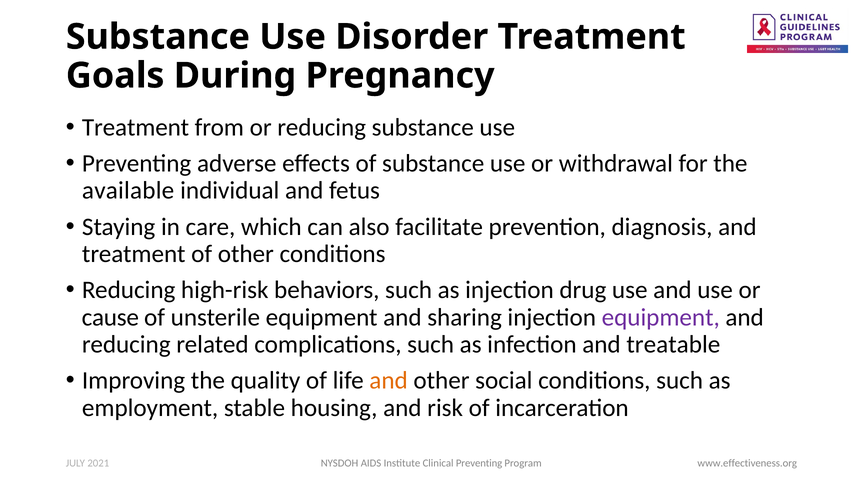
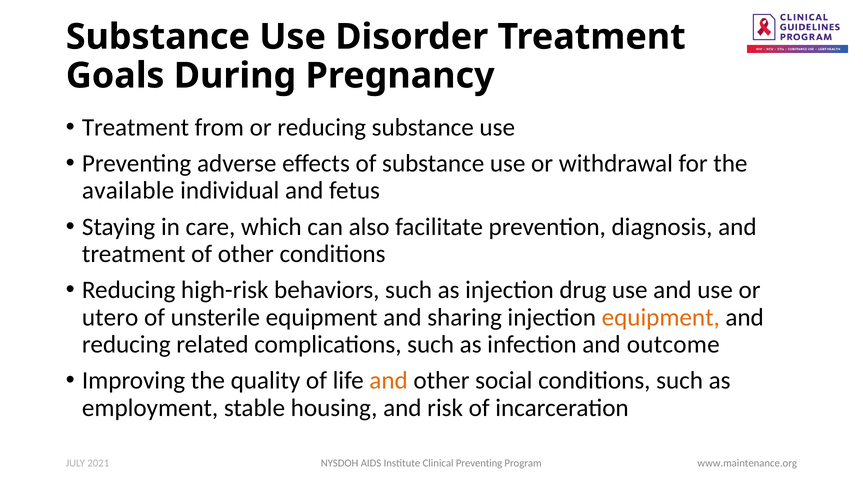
cause: cause -> utero (110, 318)
equipment colour: purple -> orange (661, 318)
treatable: treatable -> outcome (673, 345)
www.effectiveness.org: www.effectiveness.org -> www.maintenance.org (747, 464)
